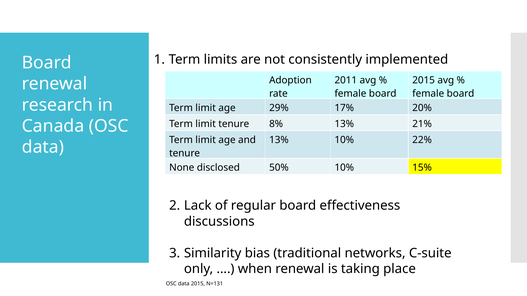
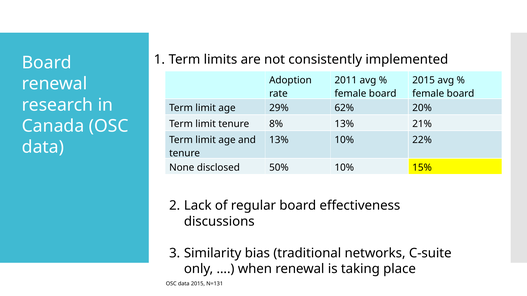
17%: 17% -> 62% (344, 108)
